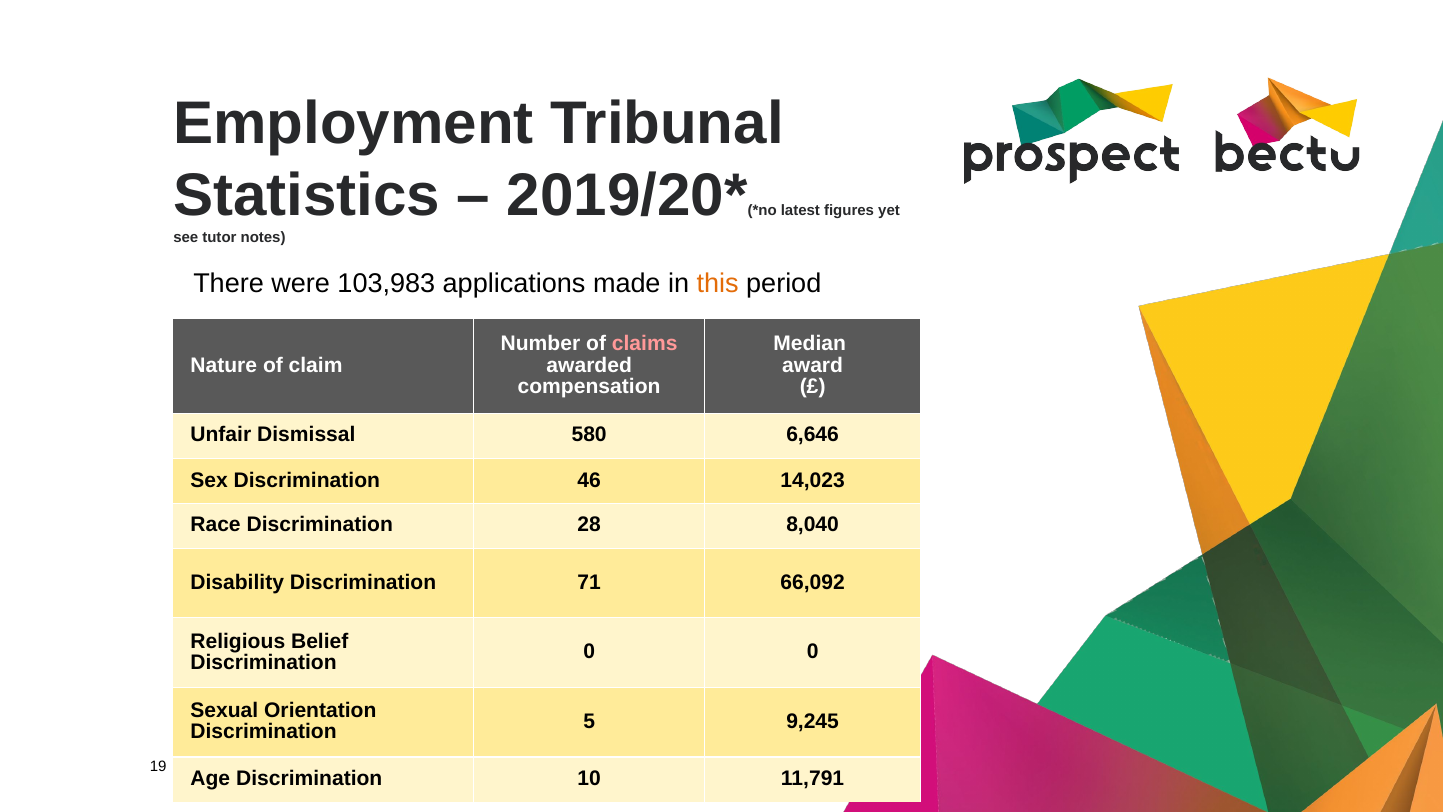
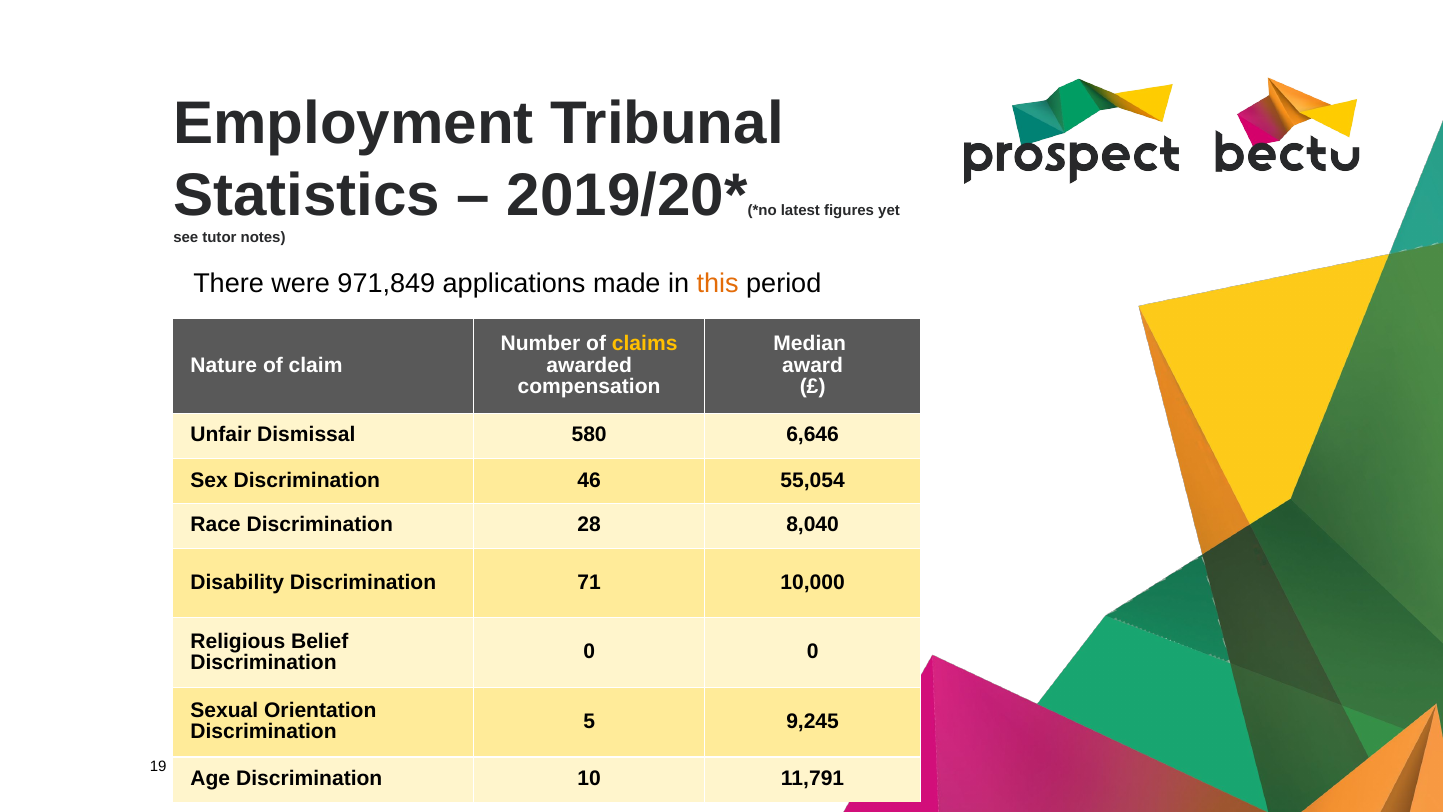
103,983: 103,983 -> 971,849 (386, 284)
claims colour: pink -> yellow (645, 344)
14,023: 14,023 -> 55,054 (813, 480)
66,092: 66,092 -> 10,000 (813, 582)
